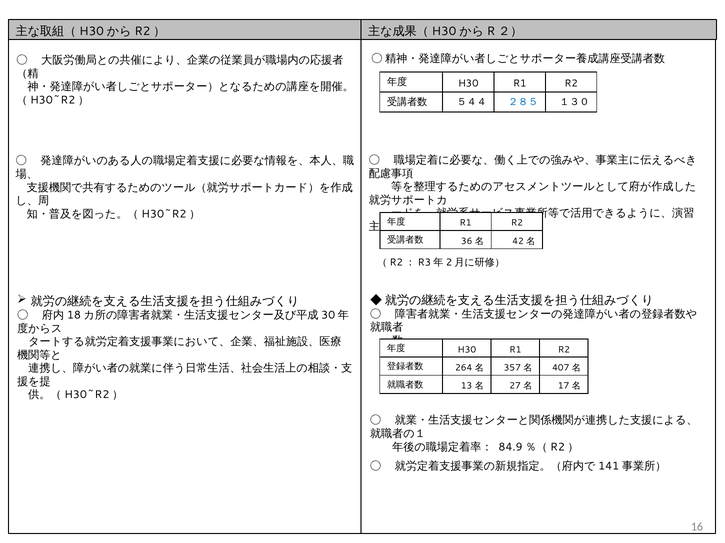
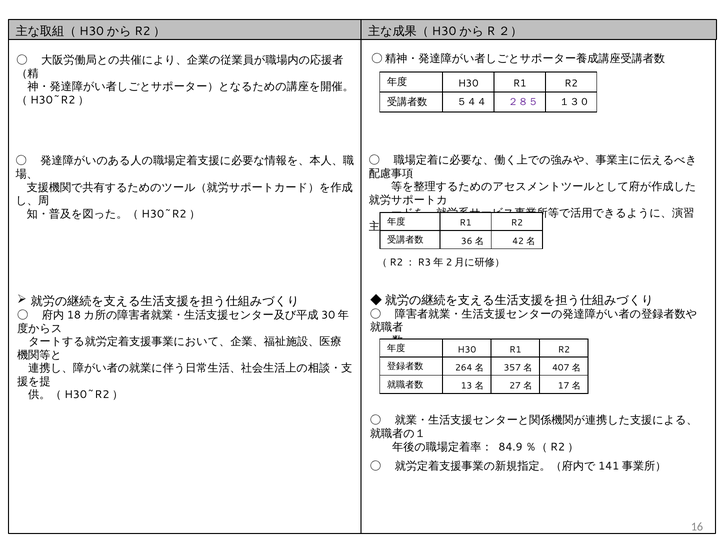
２８５ colour: blue -> purple (523, 102)
